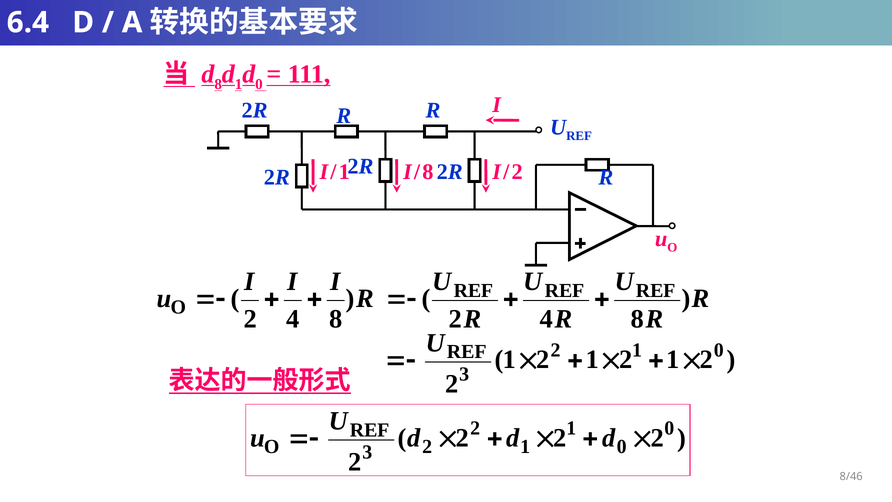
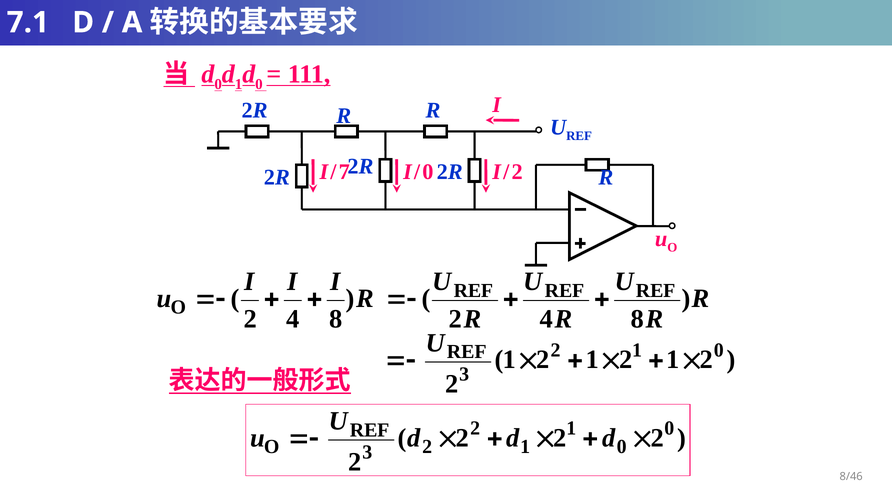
6.4: 6.4 -> 7.1 (28, 22)
8: 8 -> 0 (218, 84)
1: 1 -> 7 (344, 172)
8: 8 -> 0 (428, 172)
